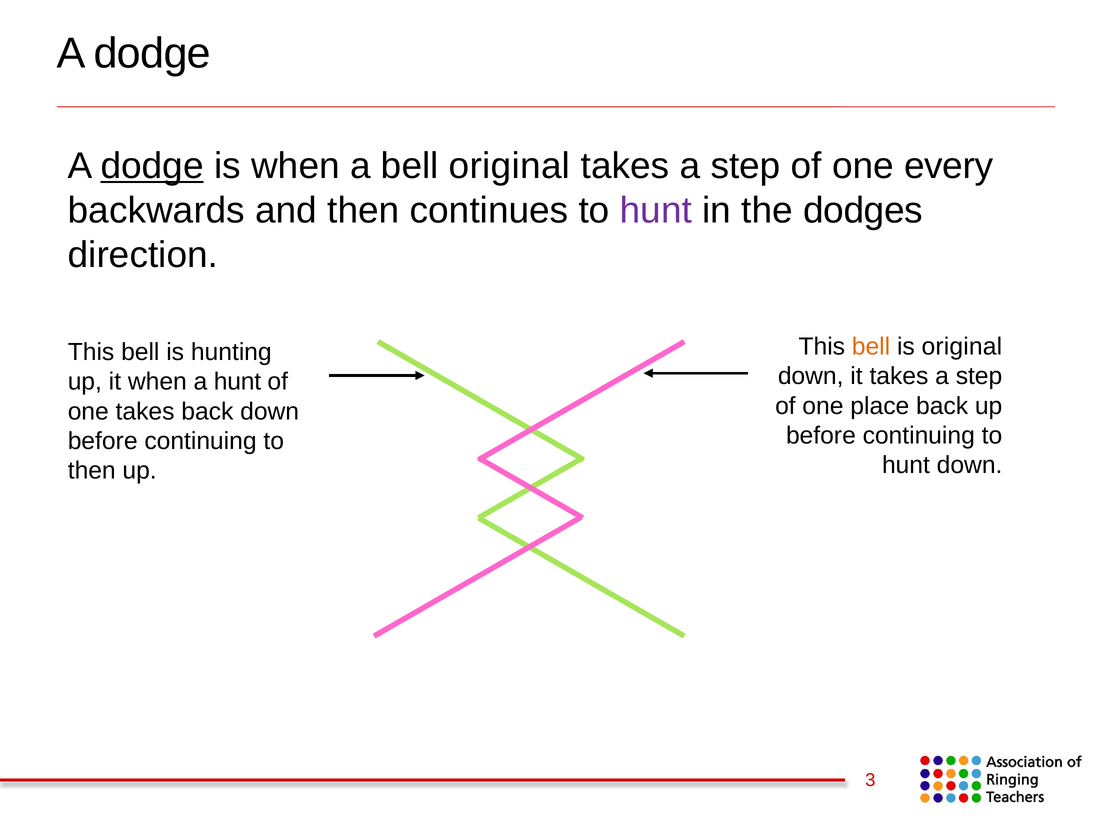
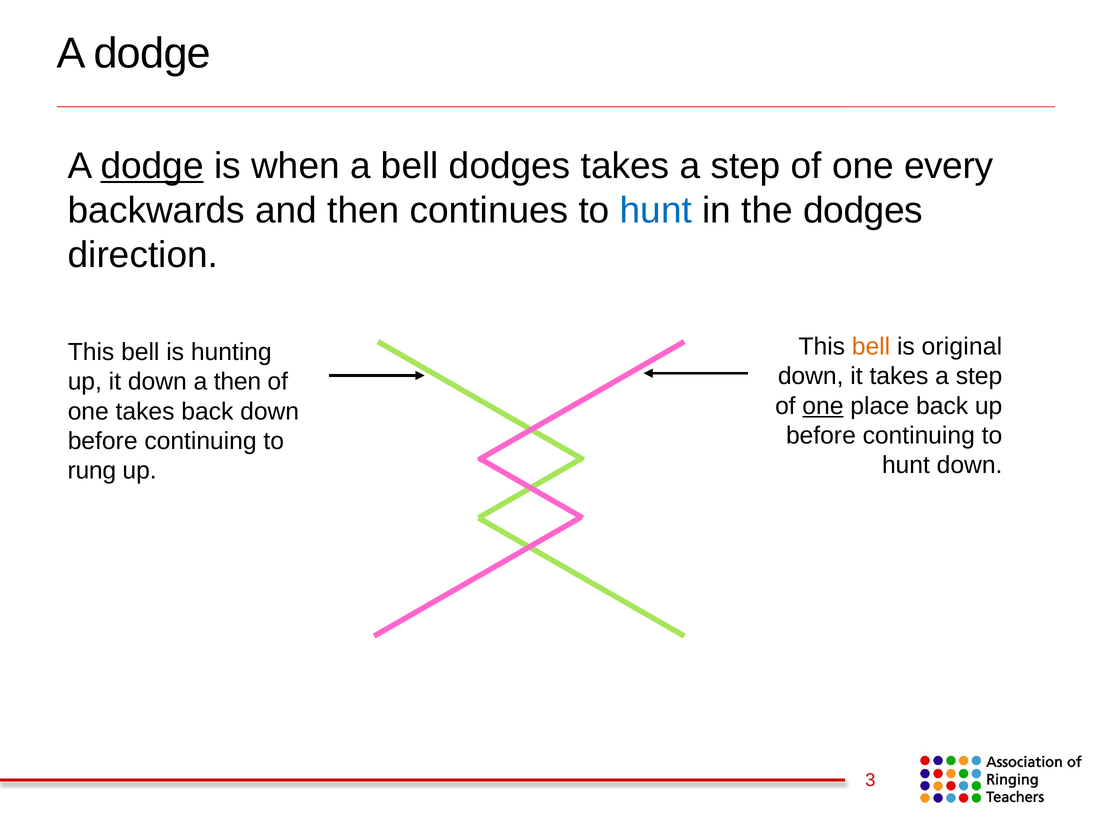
bell original: original -> dodges (510, 166)
hunt colour: purple -> blue (656, 210)
it when: when -> down (157, 382)
a hunt: hunt -> then (238, 382)
one underline: none -> present (823, 406)
then: then -> rung (92, 471)
